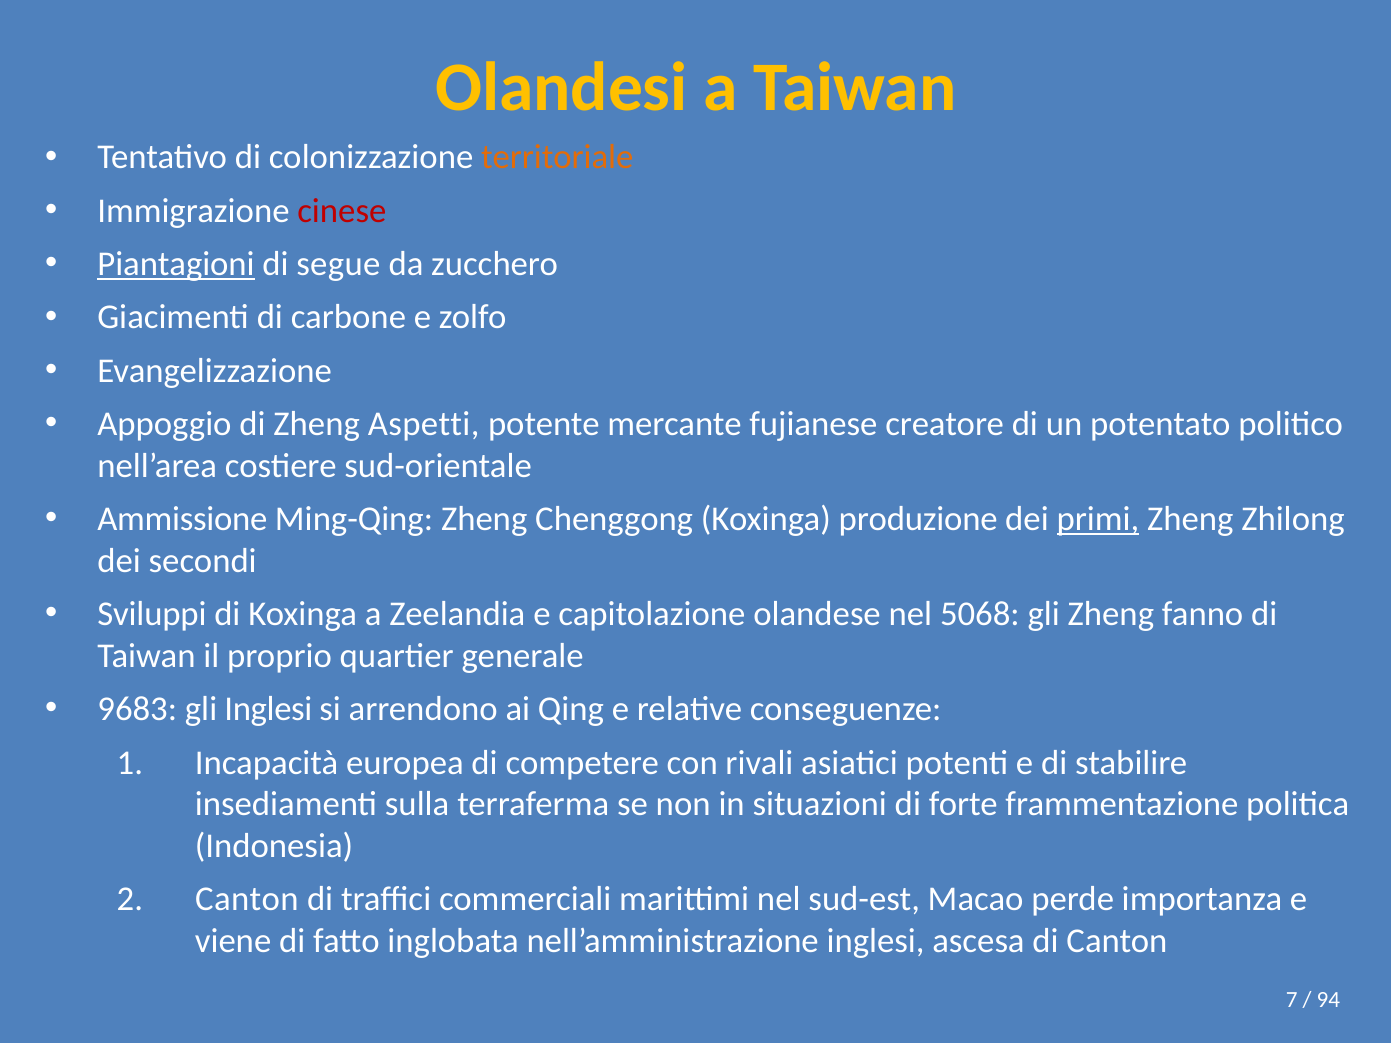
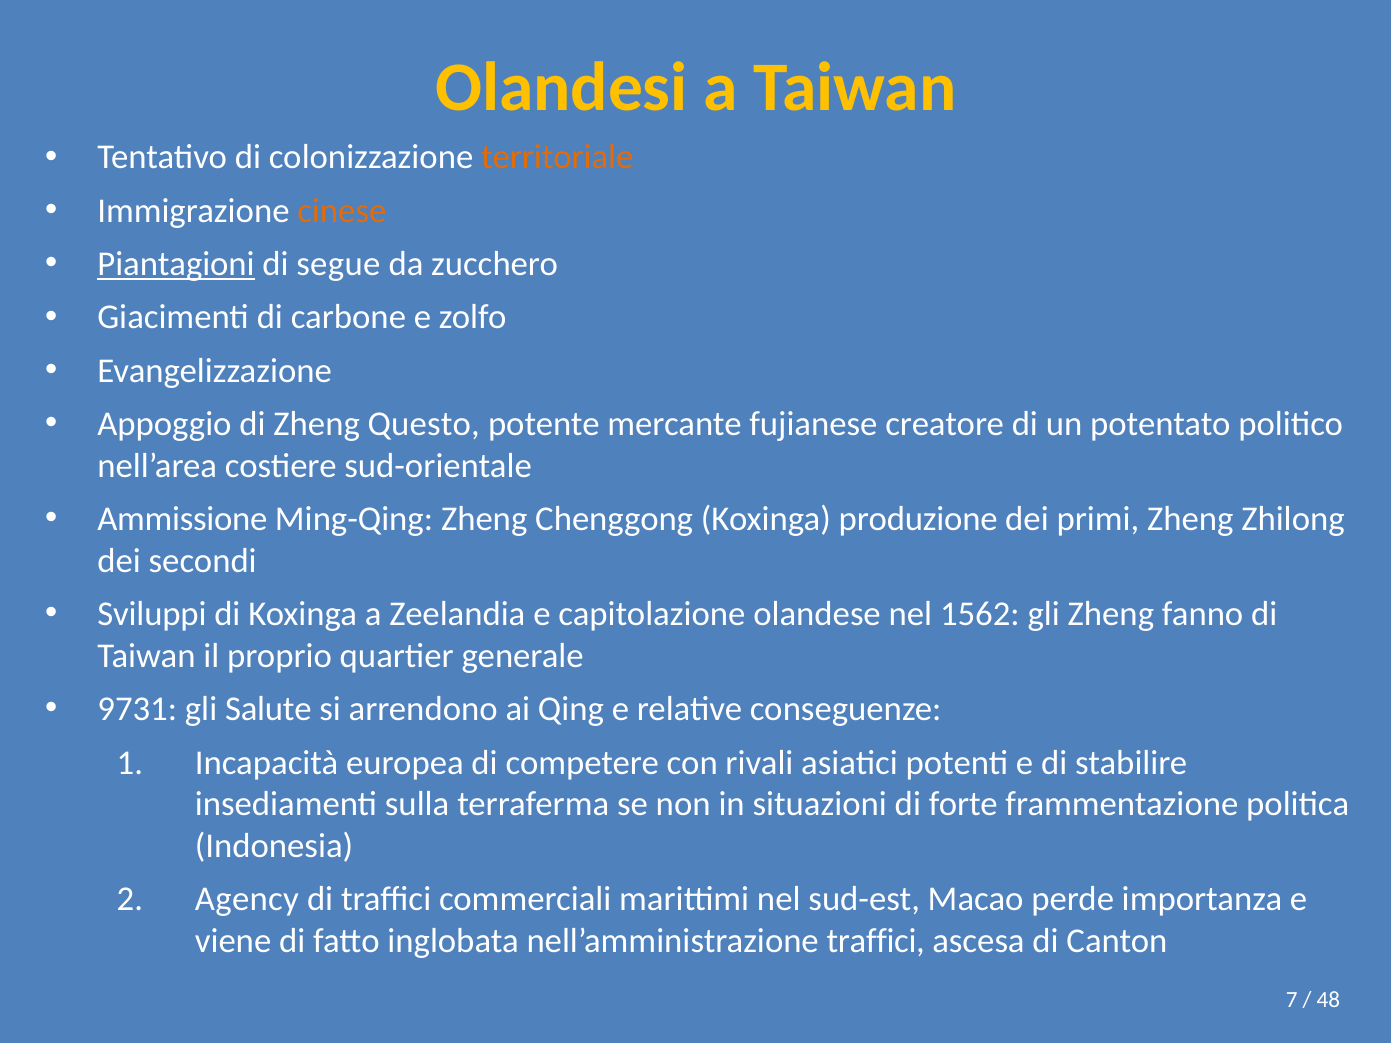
cinese colour: red -> orange (342, 211)
Aspetti: Aspetti -> Questo (424, 424)
primi underline: present -> none (1098, 519)
5068: 5068 -> 1562 (980, 614)
9683: 9683 -> 9731 (137, 709)
gli Inglesi: Inglesi -> Salute (268, 709)
Canton: Canton -> Agency (247, 900)
nell’amministrazione inglesi: inglesi -> traffici (876, 941)
94: 94 -> 48 (1328, 1000)
